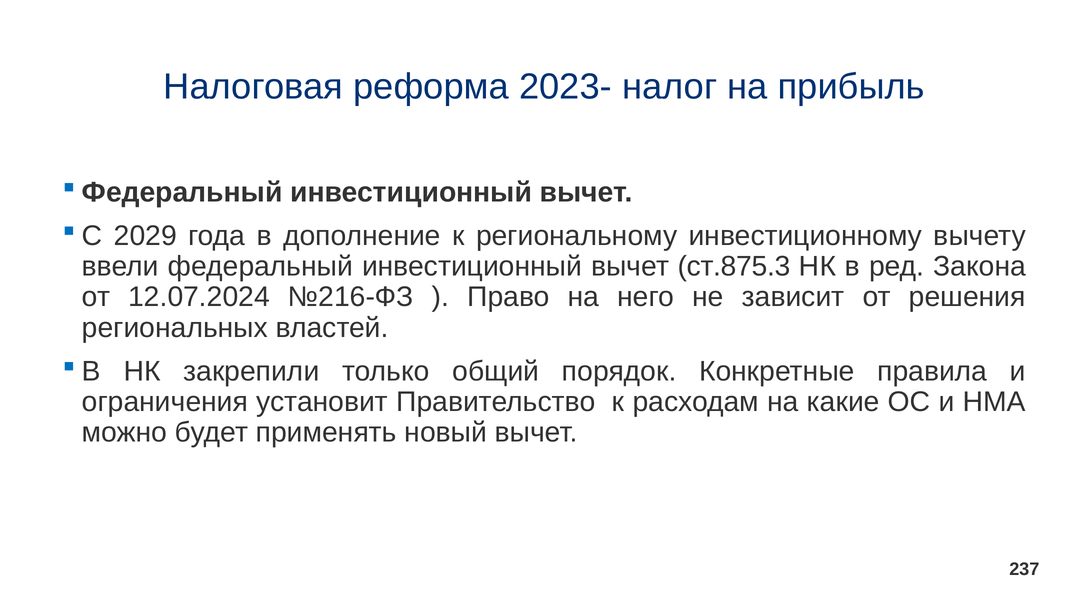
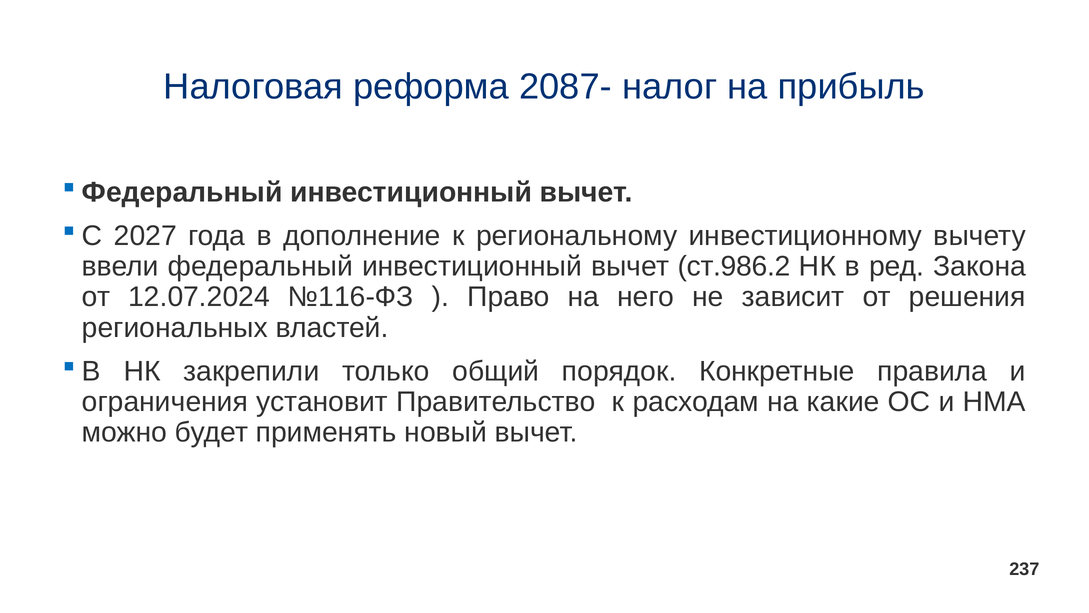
2023-: 2023- -> 2087- (566, 87)
2029: 2029 -> 2027 (145, 236)
ст.875.3: ст.875.3 -> ст.986.2 (734, 266)
№216-ФЗ: №216-ФЗ -> №116-ФЗ (351, 297)
